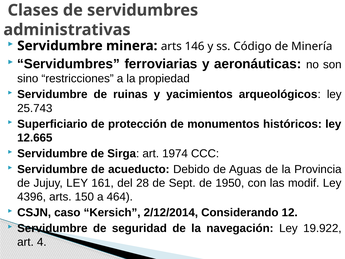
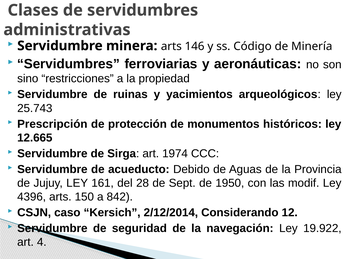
Superficiario: Superficiario -> Prescripción (52, 124)
464: 464 -> 842 (120, 197)
